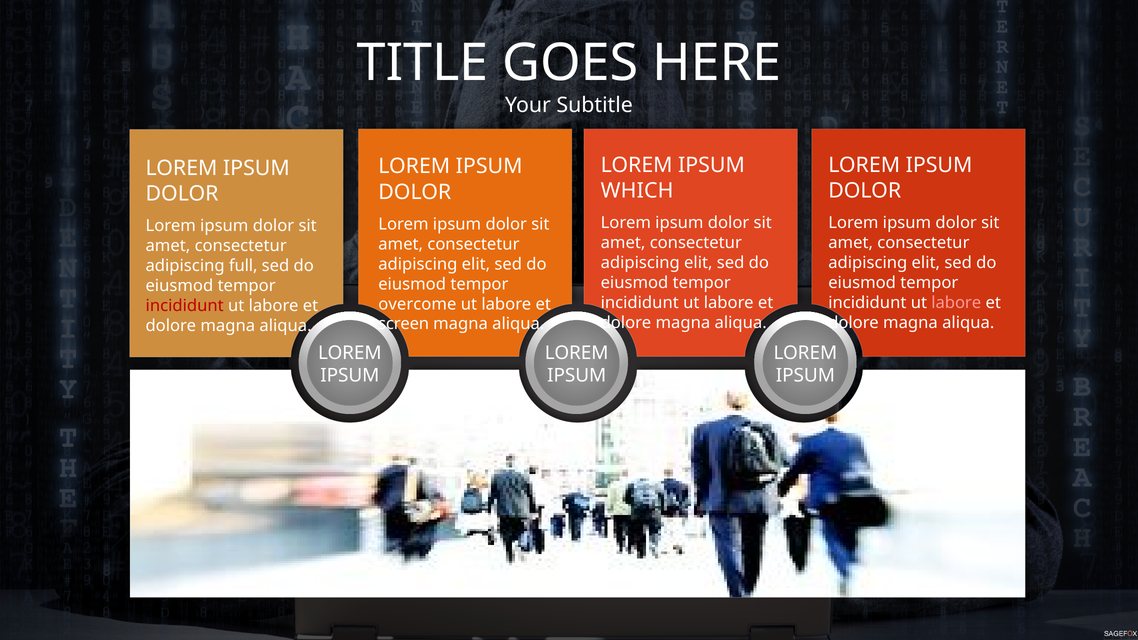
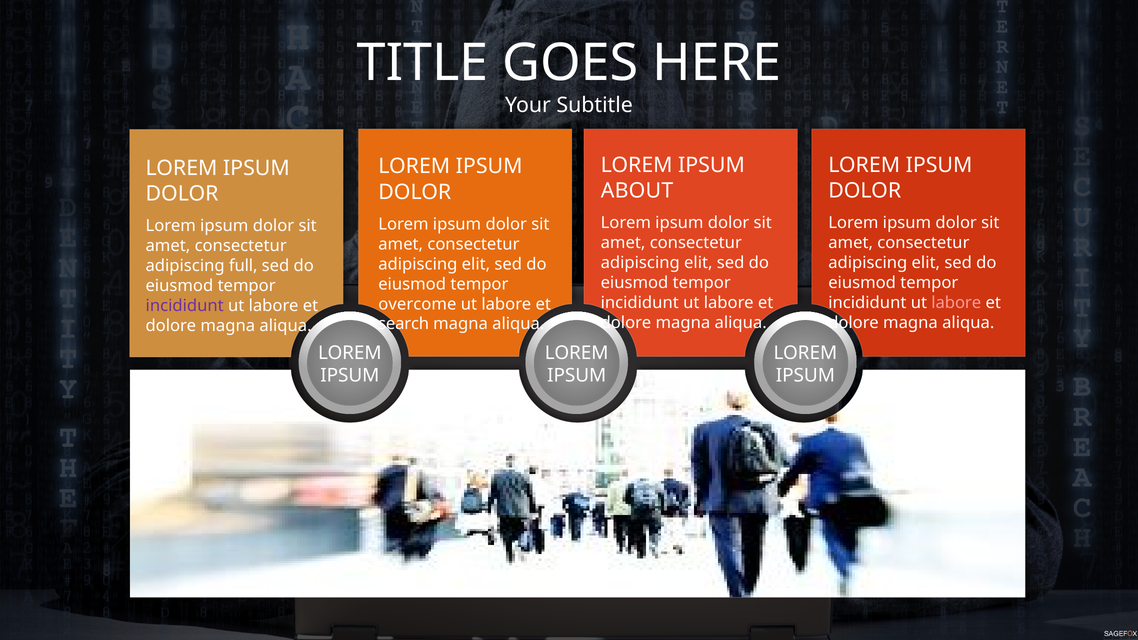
WHICH: WHICH -> ABOUT (637, 191)
incididunt colour: red -> purple (185, 306)
screen: screen -> search (404, 324)
